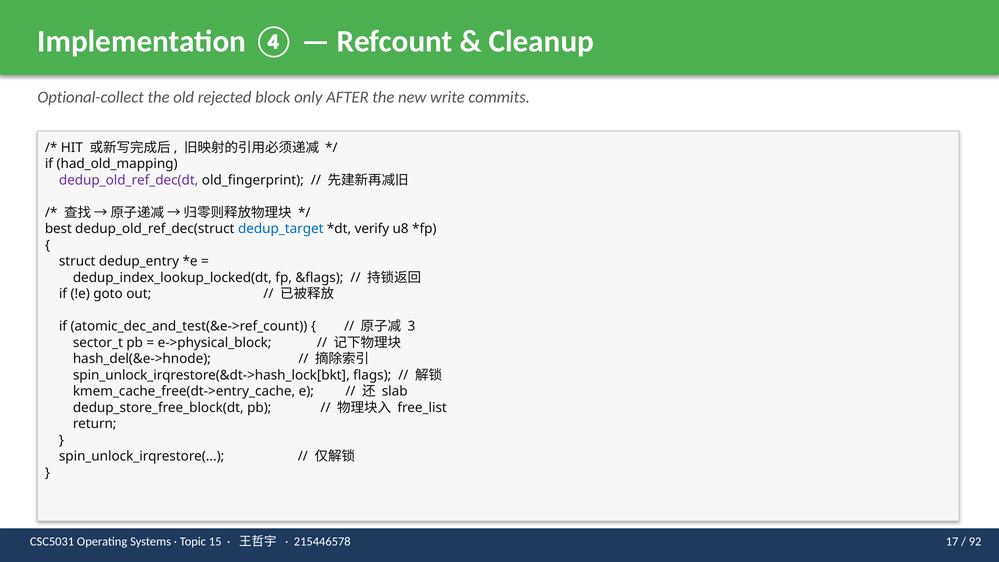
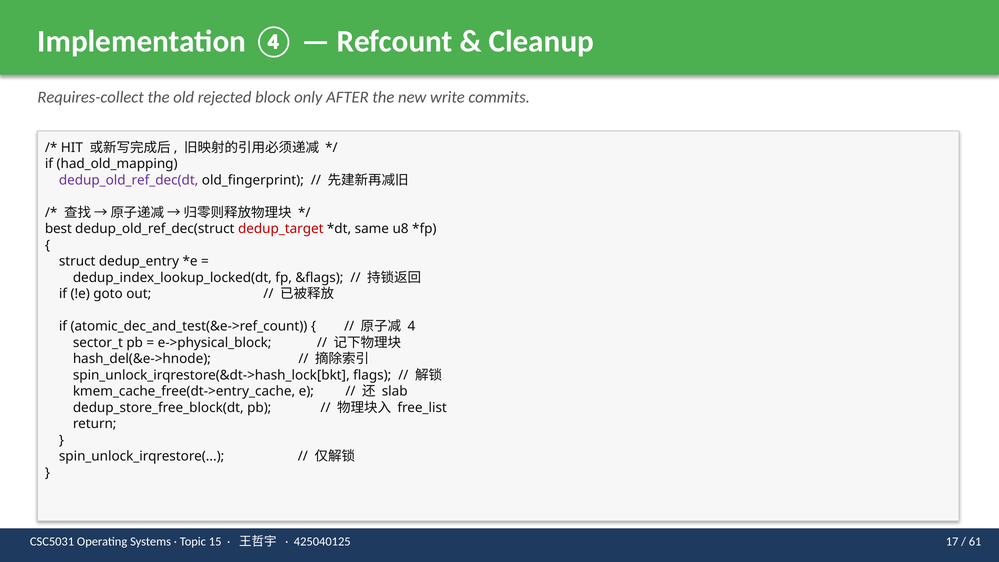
Optional-collect: Optional-collect -> Requires-collect (91, 97)
dedup_target colour: blue -> red (281, 229)
verify: verify -> same (372, 229)
3: 3 -> 4 (411, 326)
215446578: 215446578 -> 425040125 (322, 542)
92: 92 -> 61 (975, 542)
